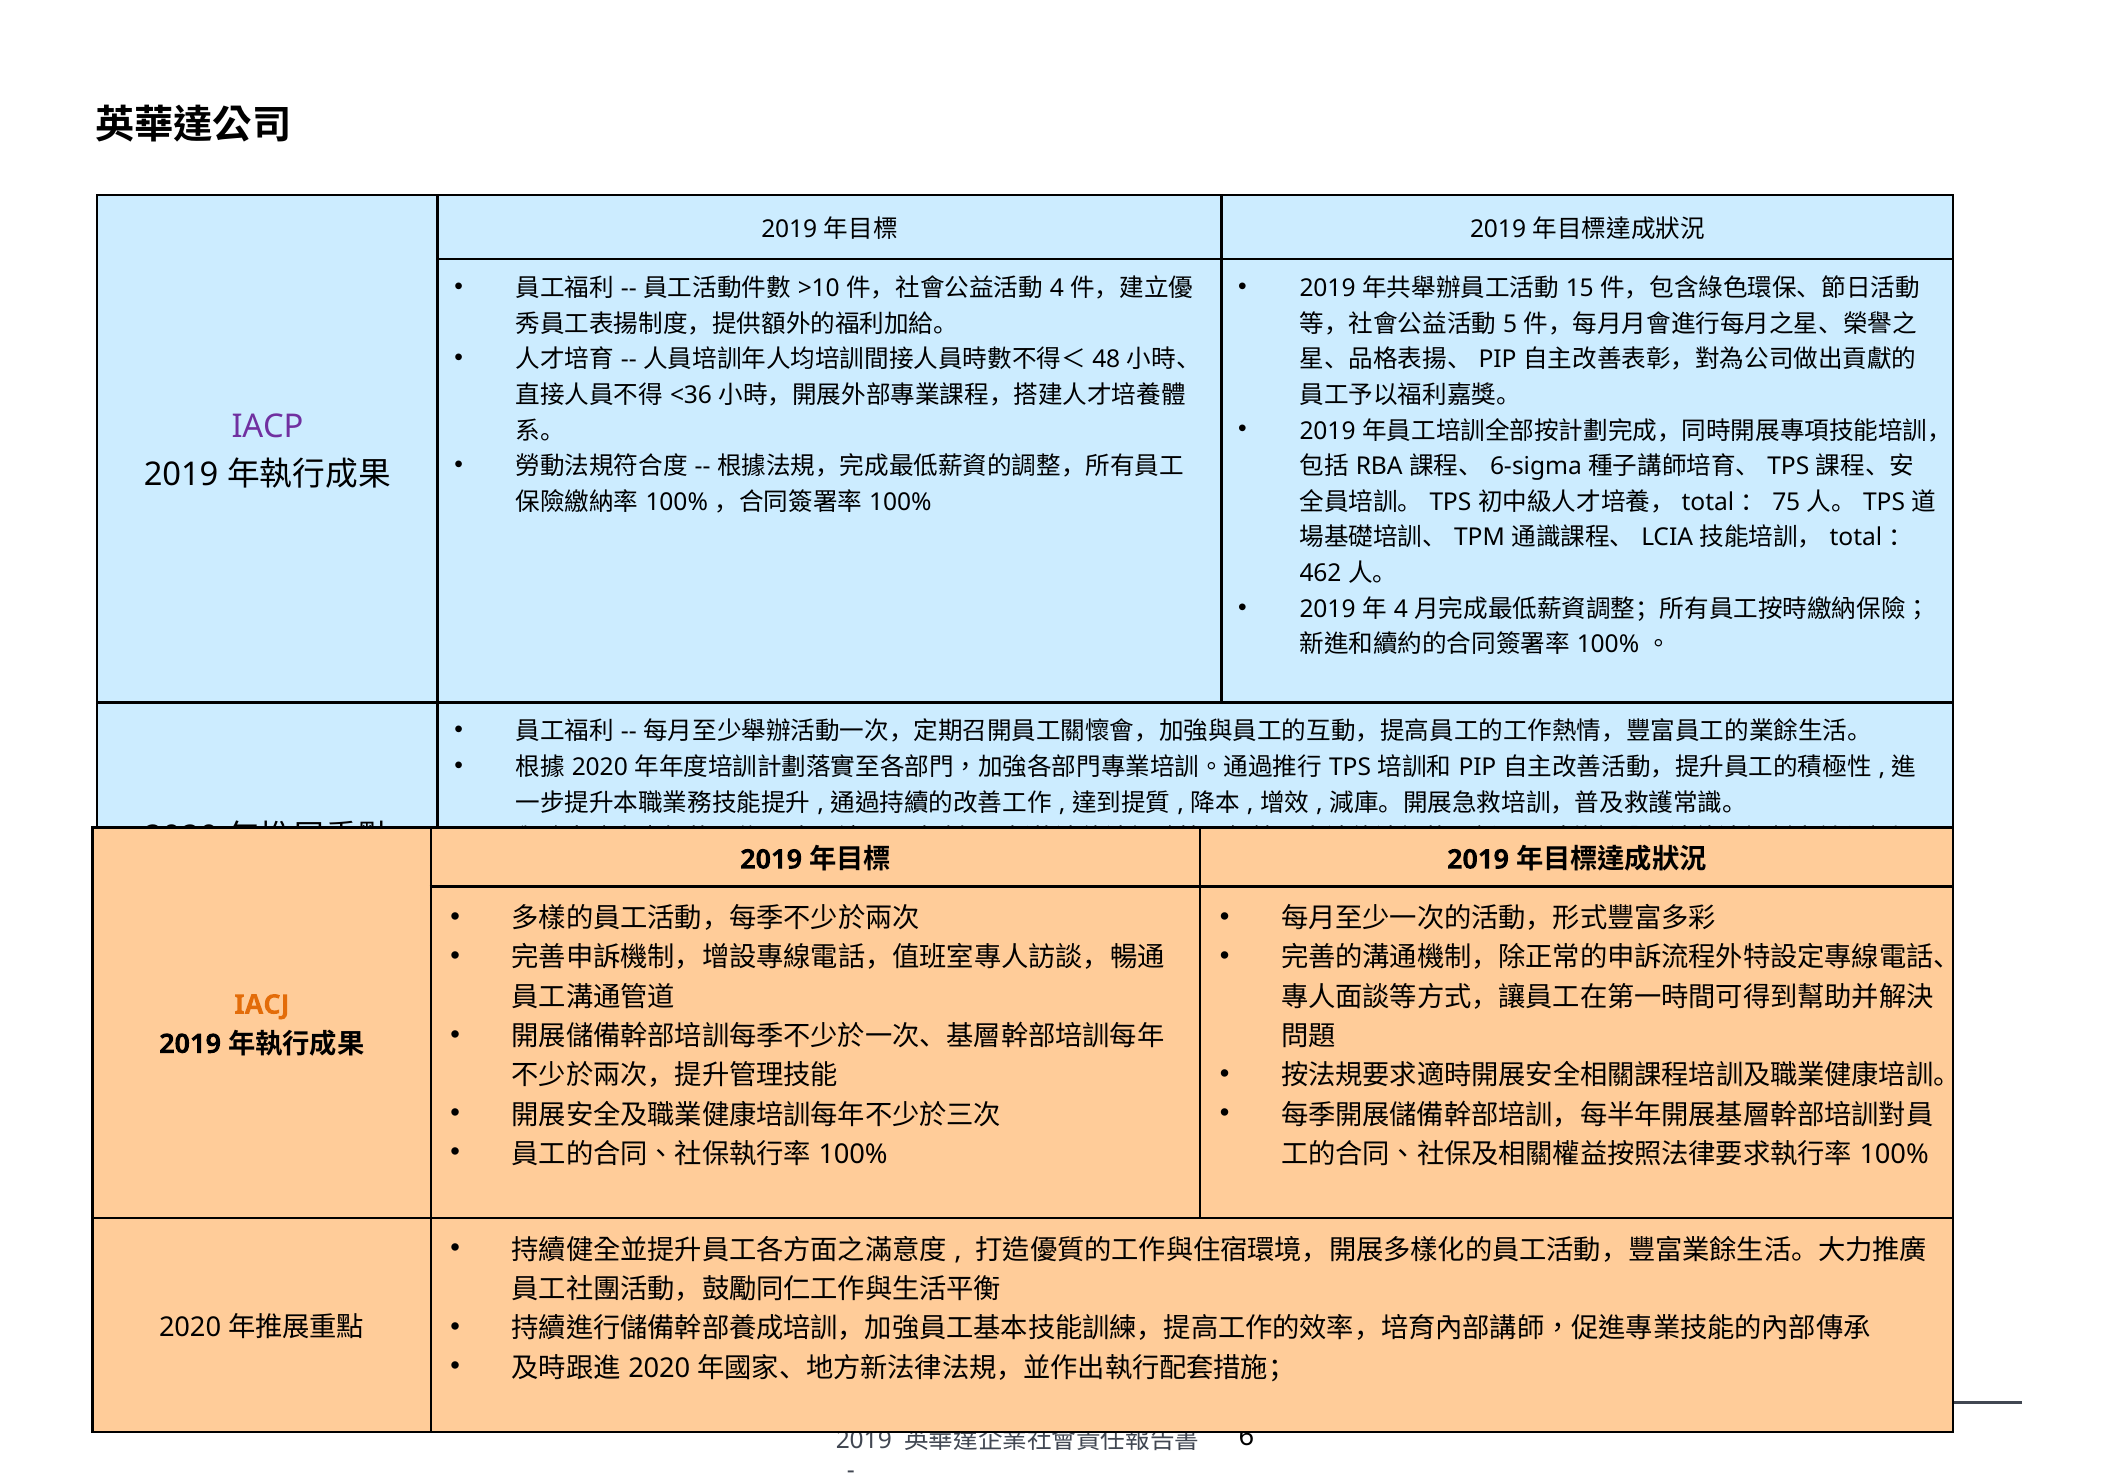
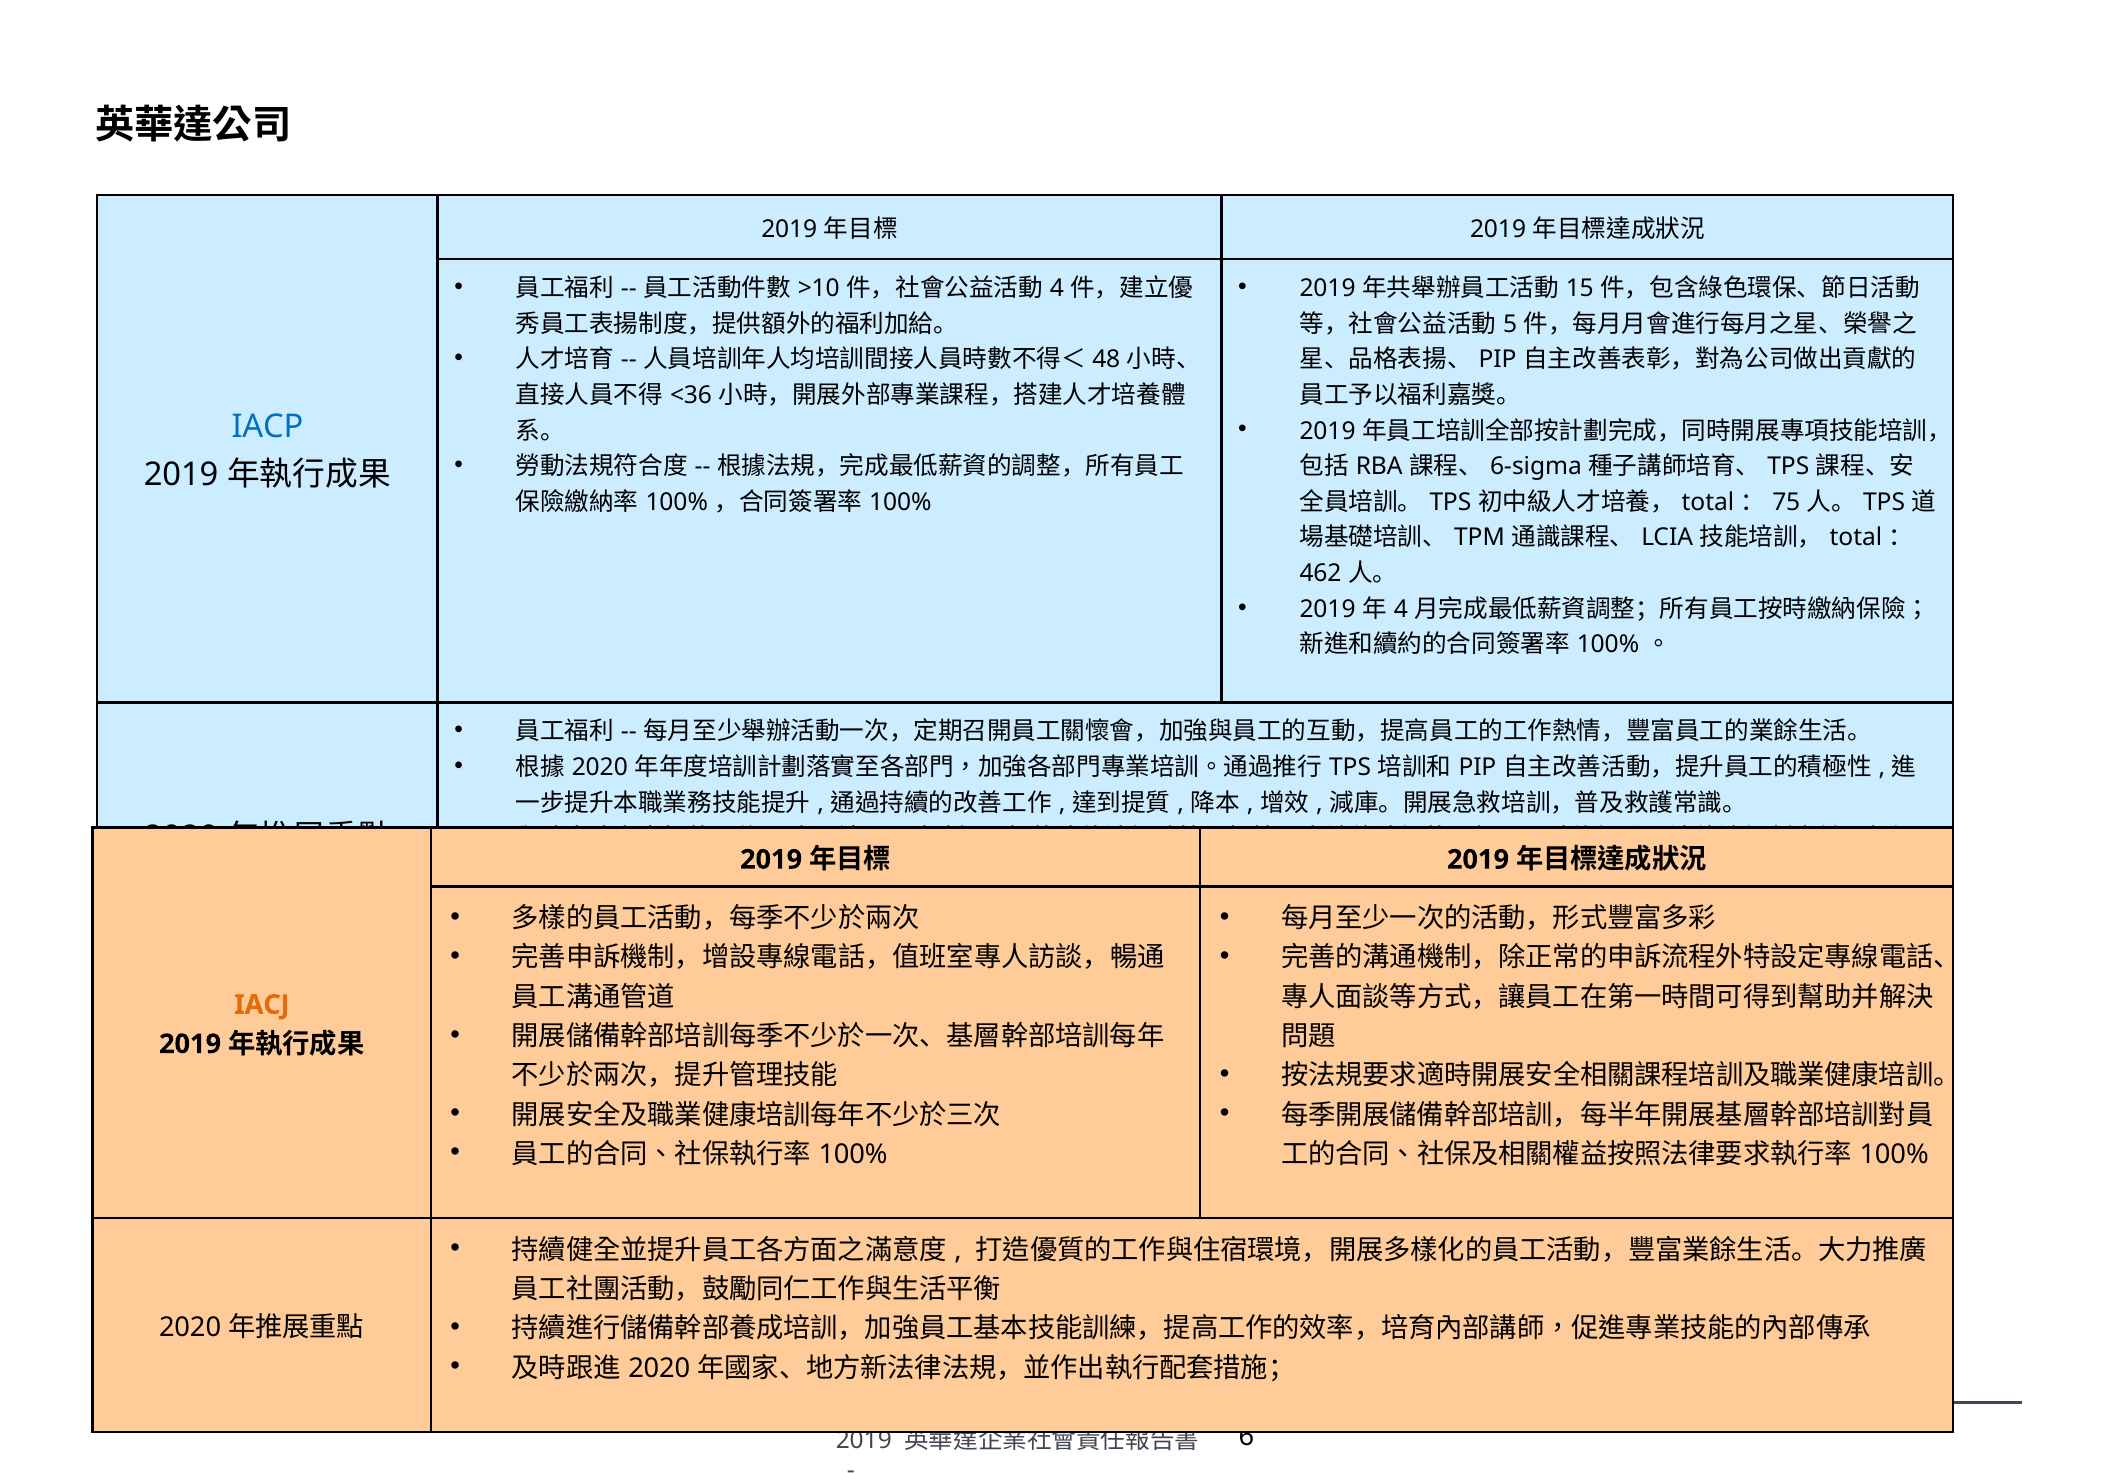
IACP colour: purple -> blue (268, 427)
